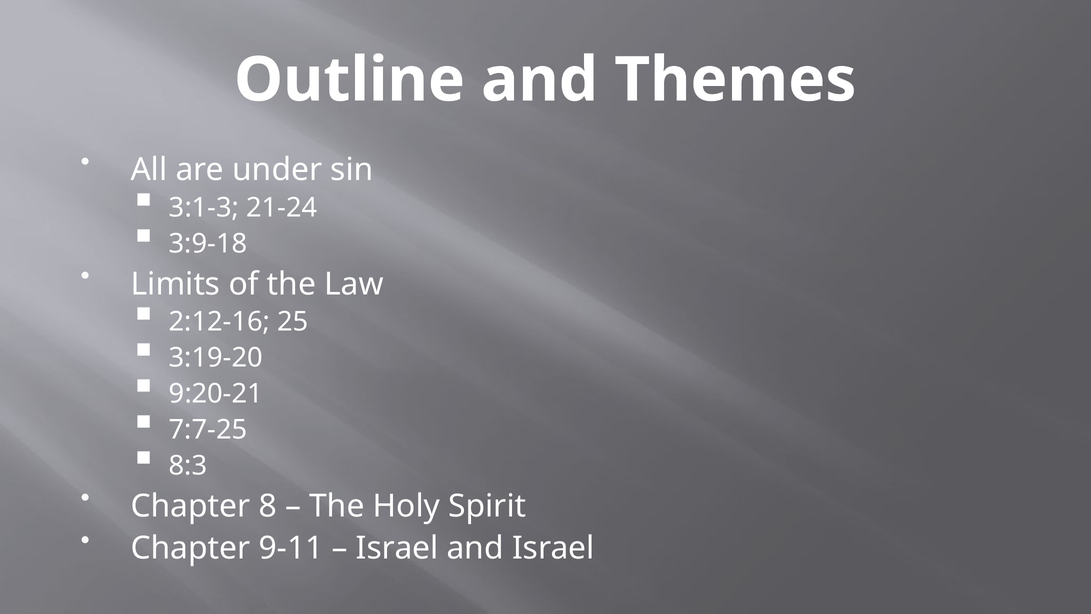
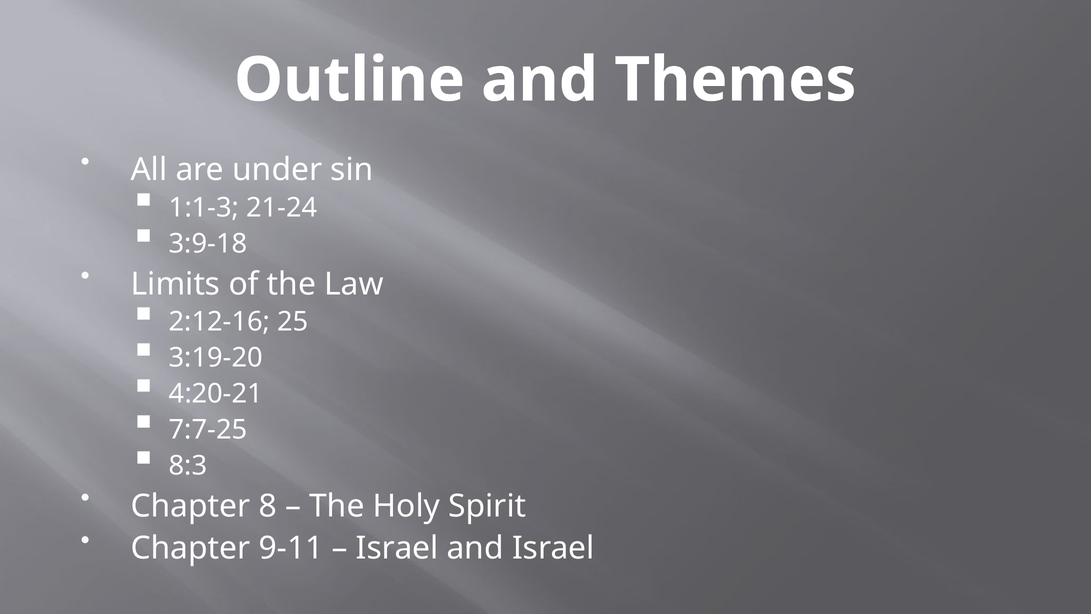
3:1-3: 3:1-3 -> 1:1-3 (204, 208)
9:20-21: 9:20-21 -> 4:20-21 (216, 394)
